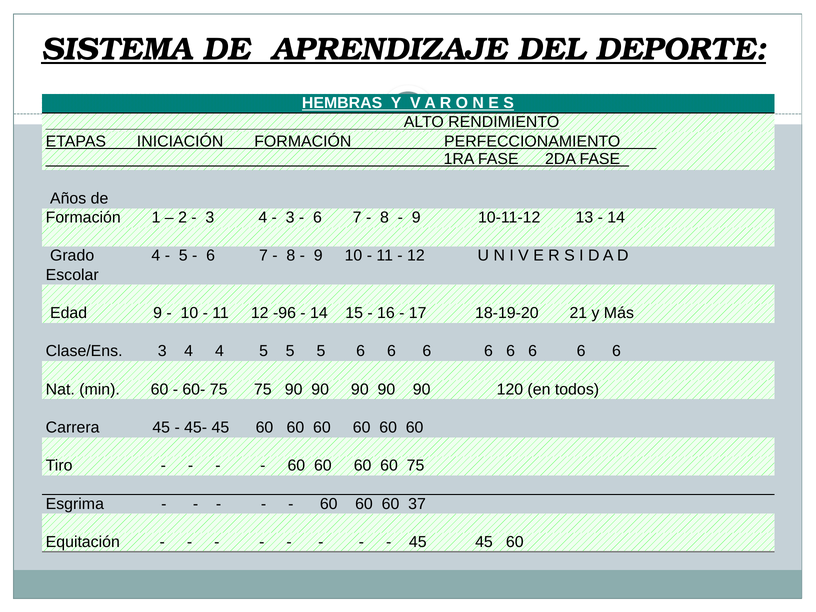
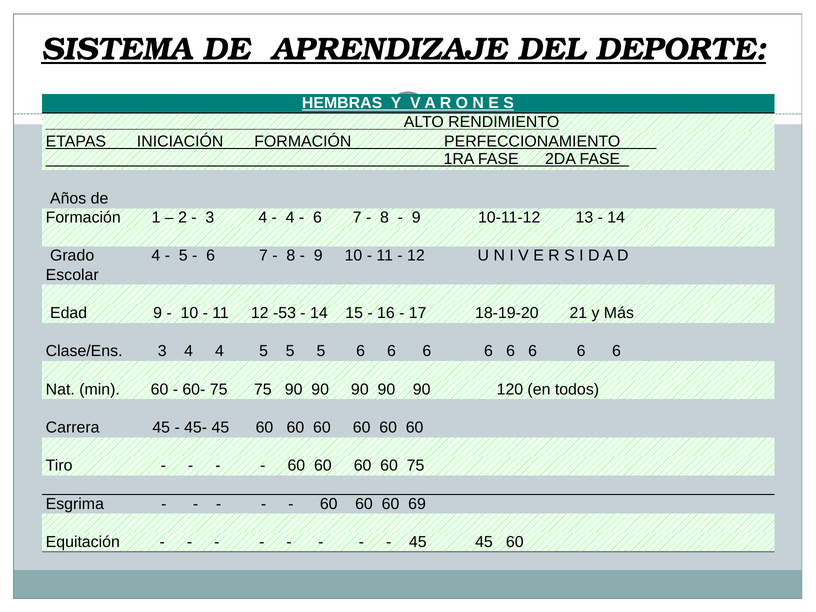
3: 3 -> 4 (290, 218)
-96: -96 -> -53 (284, 313)
37: 37 -> 69 (417, 504)
